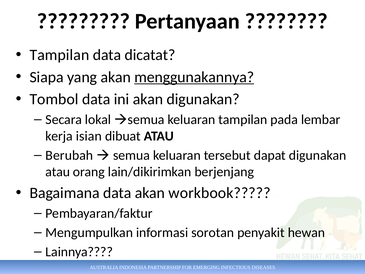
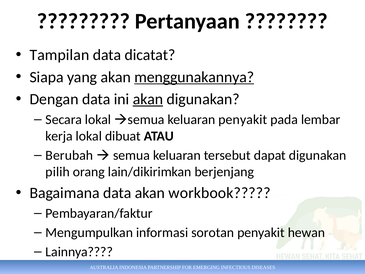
Tombol: Tombol -> Dengan (54, 99)
akan underline: none -> present (148, 99)
keluaran tampilan: tampilan -> penyakit (243, 120)
kerja isian: isian -> lokal (89, 136)
atau: atau -> pilih (58, 172)
